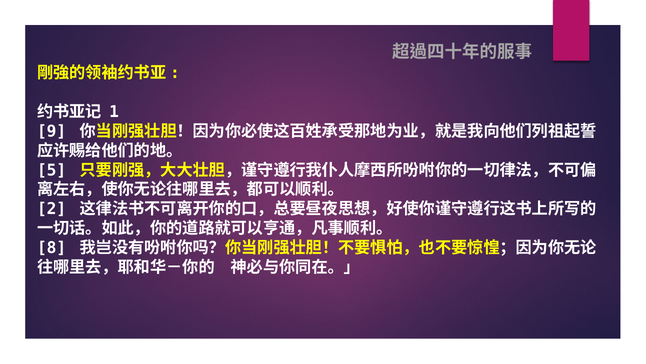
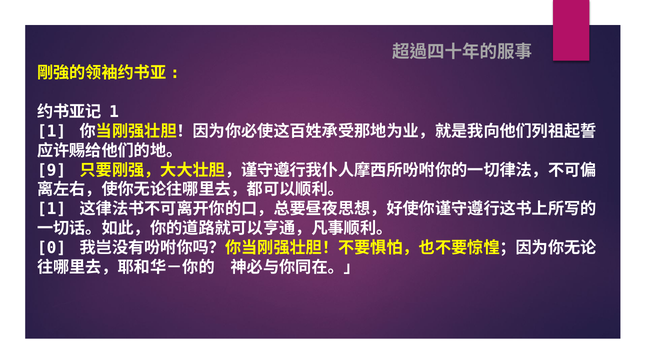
9: 9 -> 1 (52, 131)
5: 5 -> 9 (52, 170)
2: 2 -> 1 (52, 209)
8: 8 -> 0 (52, 247)
